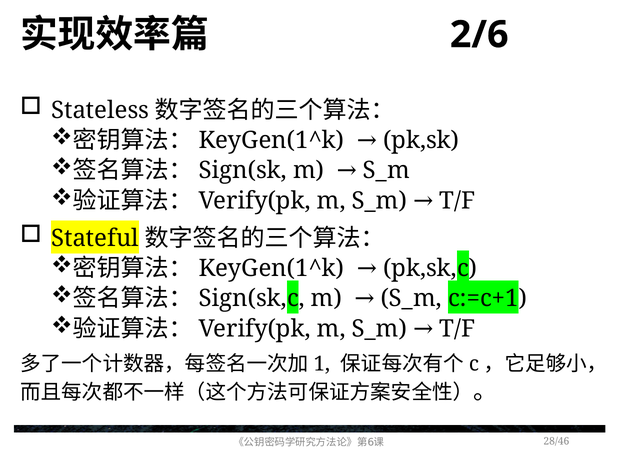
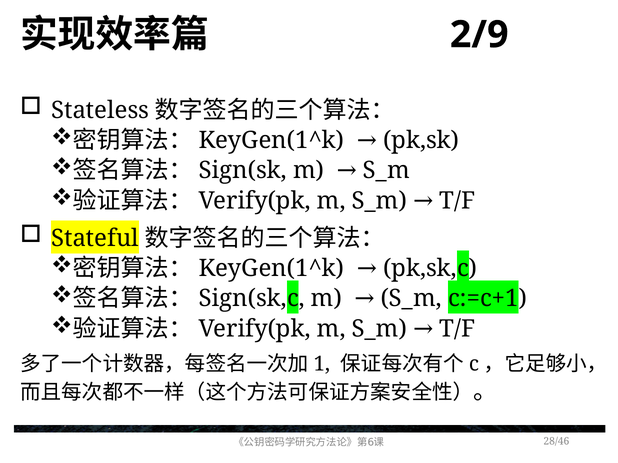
2/6: 2/6 -> 2/9 (479, 35)
